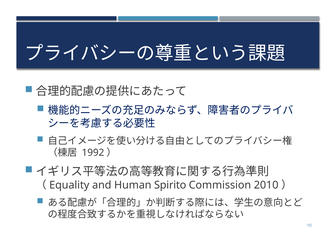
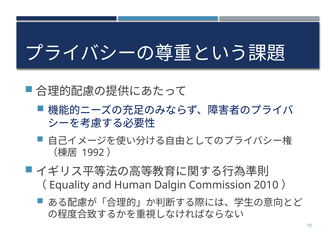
Spirito: Spirito -> Dalgin (170, 185)
